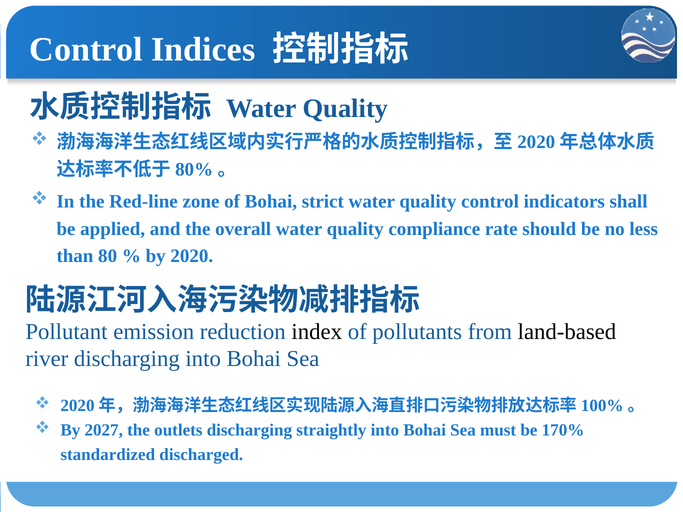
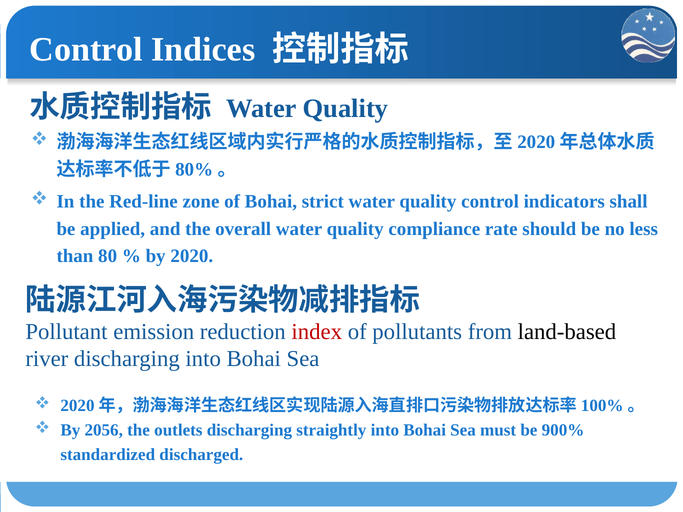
index colour: black -> red (317, 332)
2027: 2027 -> 2056 (104, 430)
170%: 170% -> 900% (563, 430)
